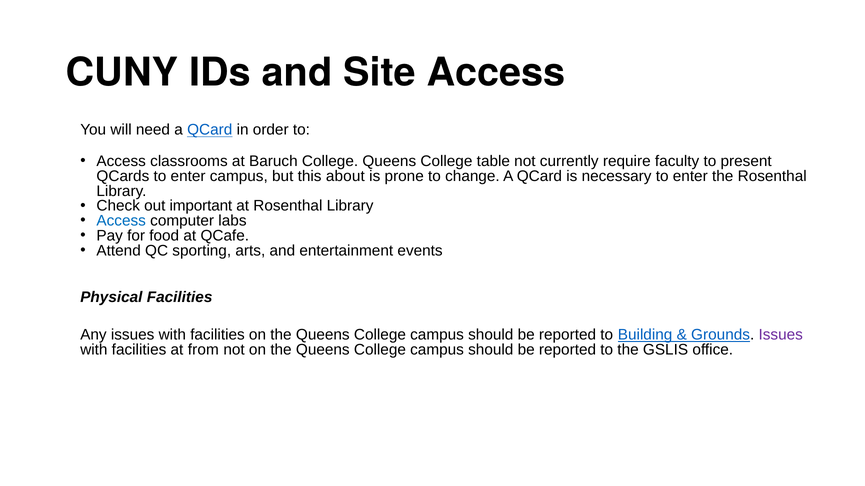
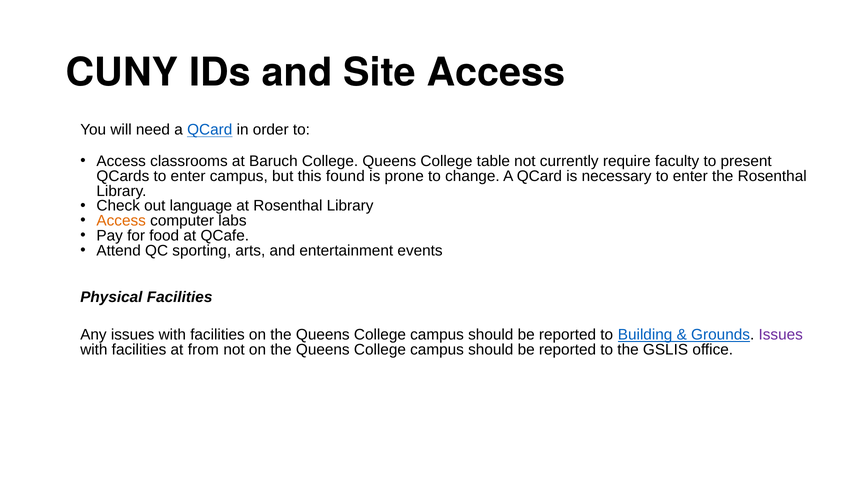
about: about -> found (345, 176)
important: important -> language (201, 206)
Access colour: blue -> orange (121, 221)
